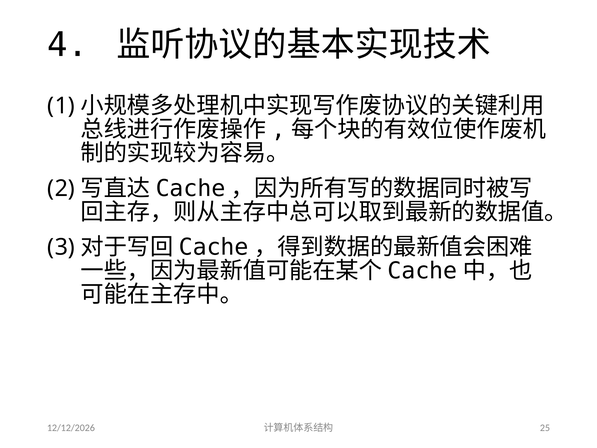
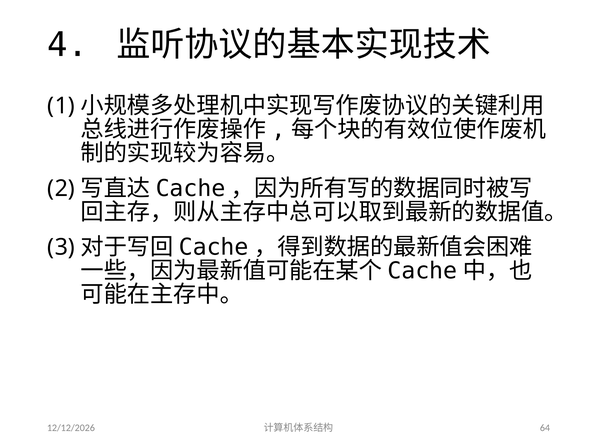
25: 25 -> 64 (545, 427)
